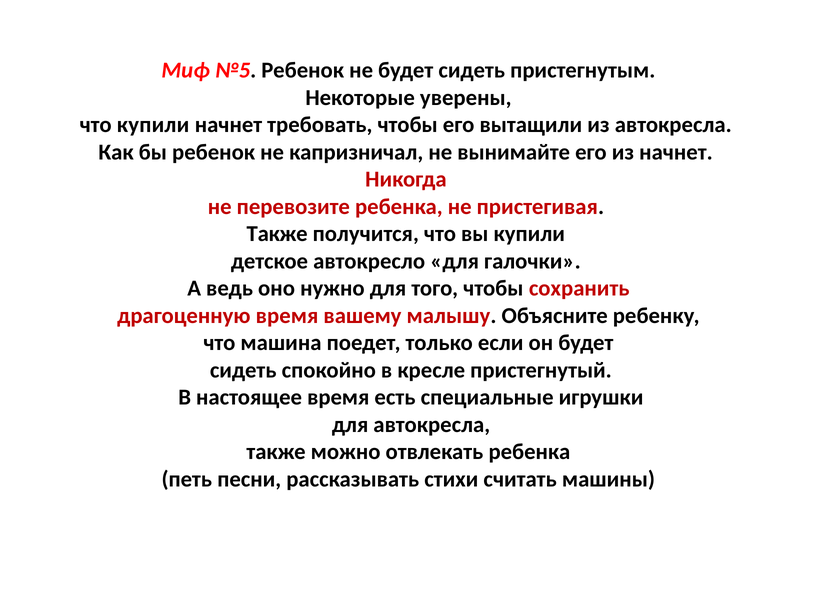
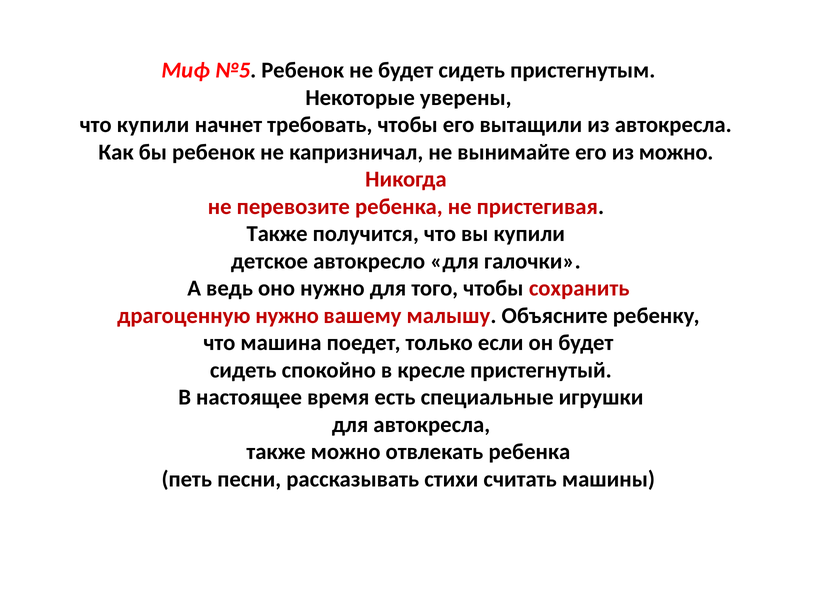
из начнет: начнет -> можно (676, 152)
драгоценную время: время -> нужно (287, 316)
